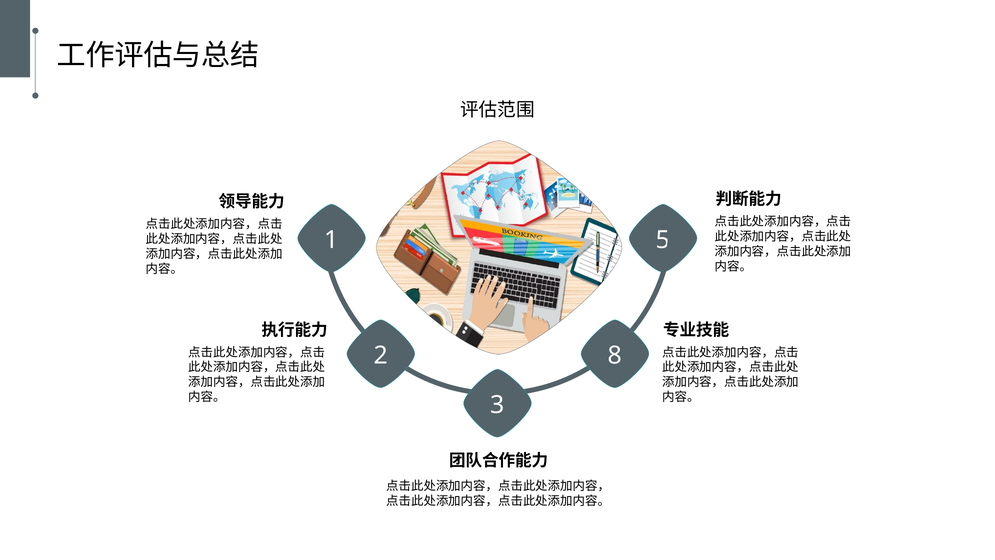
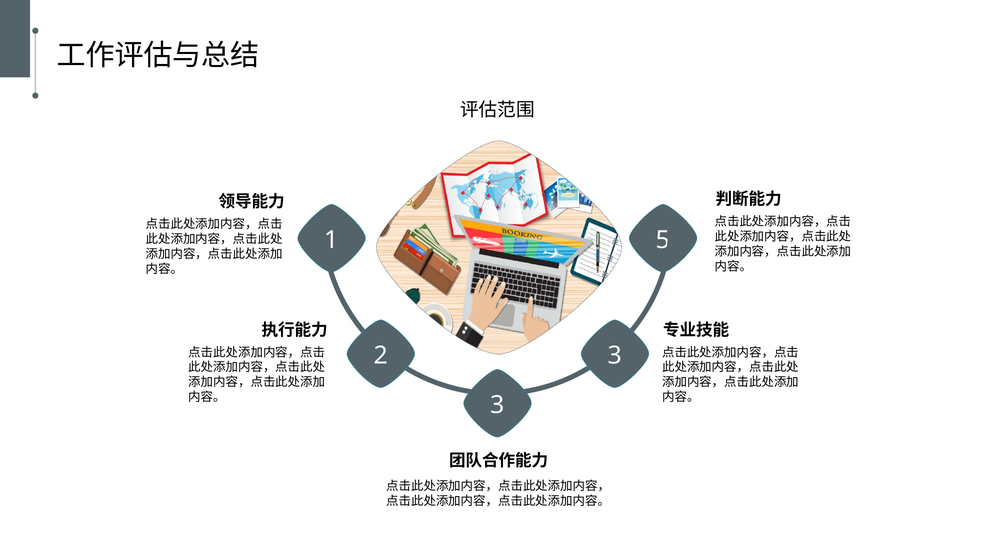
2 8: 8 -> 3 (615, 355)
